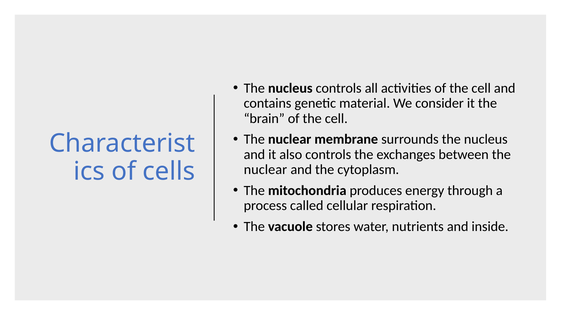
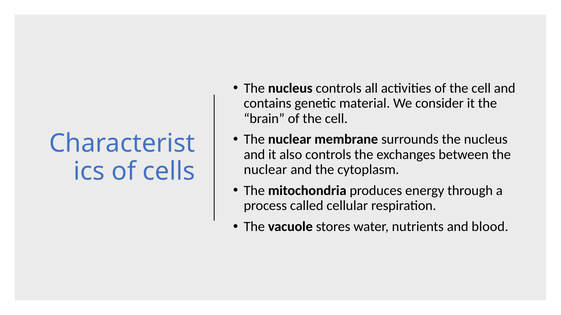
inside: inside -> blood (490, 227)
